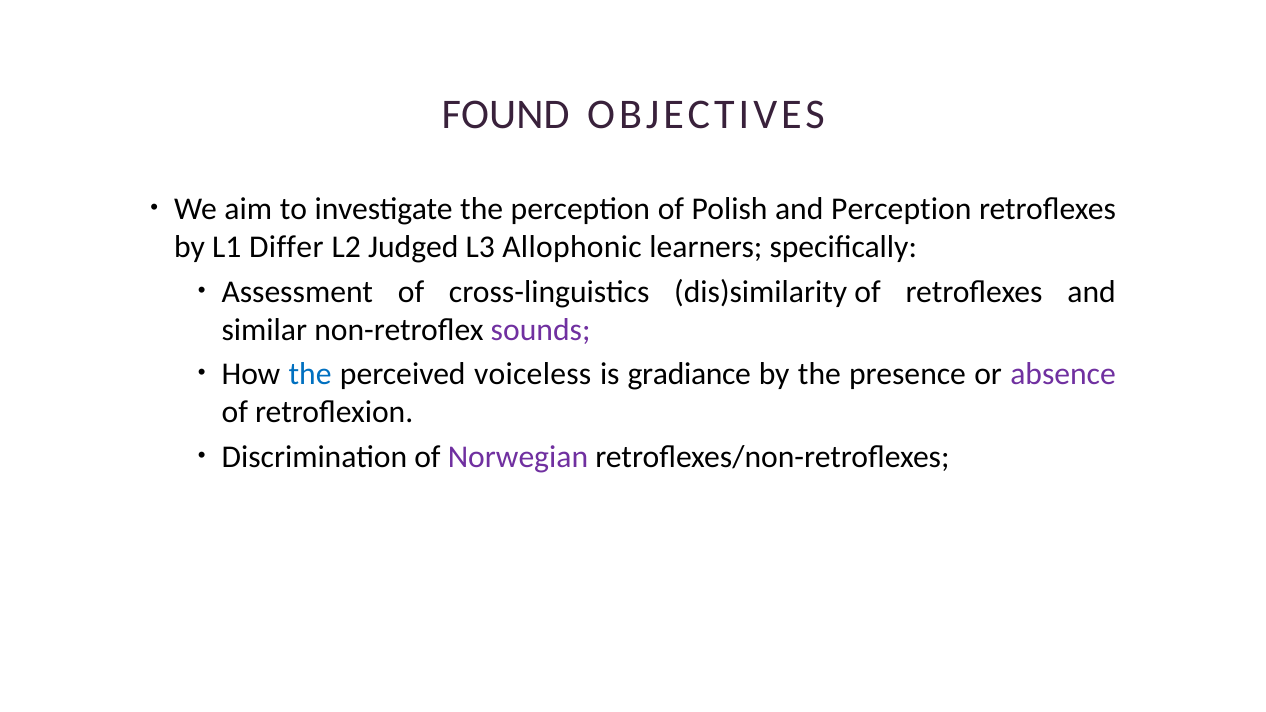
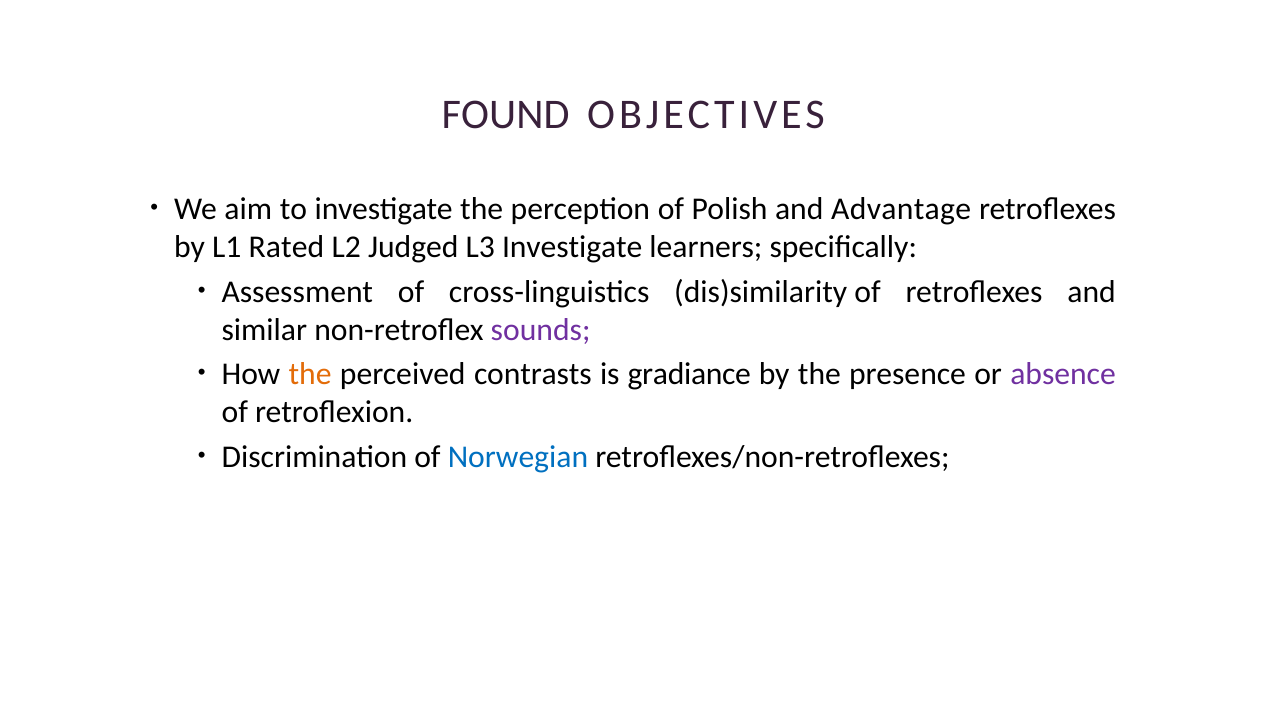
and Perception: Perception -> Advantage (901, 209)
Differ: Differ -> Rated (286, 247)
L3 Allophonic: Allophonic -> Investigate (572, 247)
the colour: blue -> orange (310, 374)
voiceless: voiceless -> contrasts (533, 374)
Norwegian colour: purple -> blue (518, 457)
